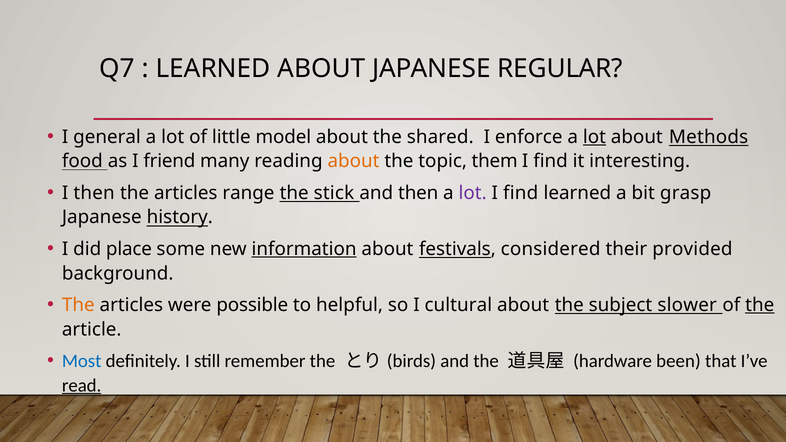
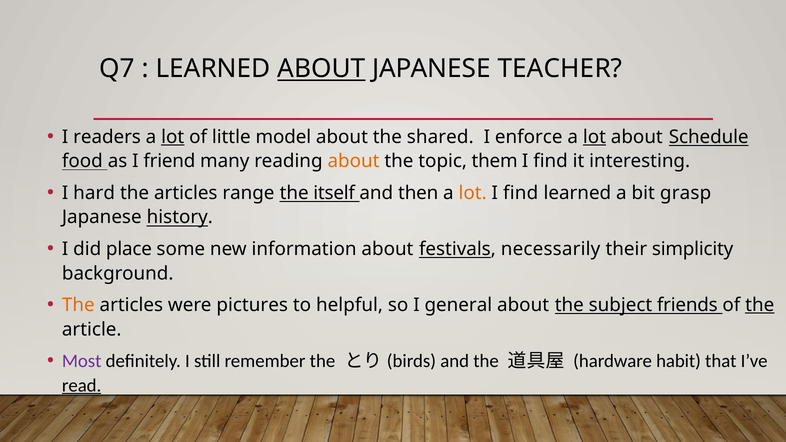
ABOUT underline: none -> present (321, 69)
REGULAR: REGULAR -> TEACHER (560, 69)
general: general -> readers (107, 137)
lot underline: none -> present (173, 137)
Methods: Methods -> Schedule (709, 137)
I then: then -> hard (94, 193)
stick: stick -> itself (334, 193)
lot colour: purple -> orange (473, 193)
information underline: present -> none (304, 249)
considered: considered -> necessarily (551, 249)
provided: provided -> simplicity (693, 249)
possible: possible -> pictures (252, 305)
cultural: cultural -> general (458, 305)
slower: slower -> friends (687, 305)
Most colour: blue -> purple (82, 361)
been: been -> habit (679, 361)
